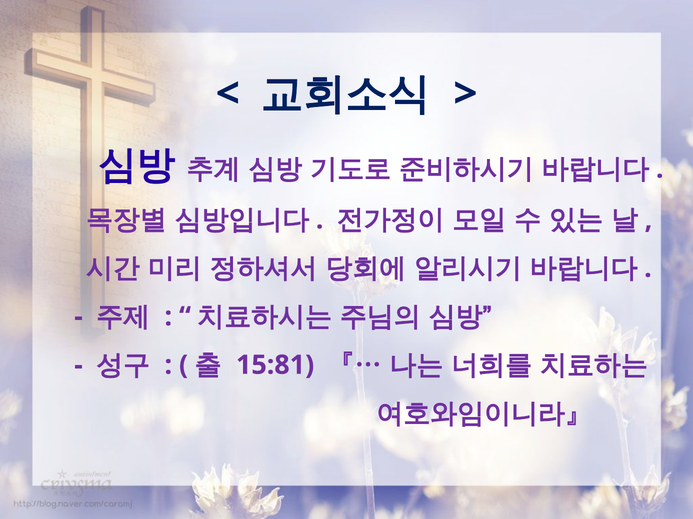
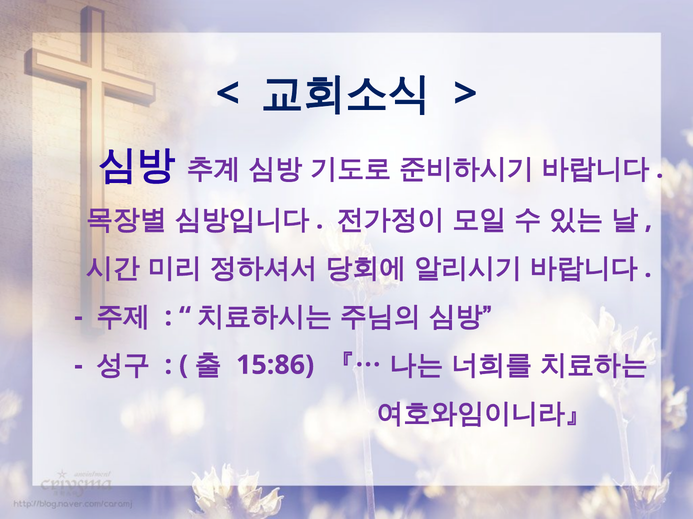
15:81: 15:81 -> 15:86 (275, 365)
